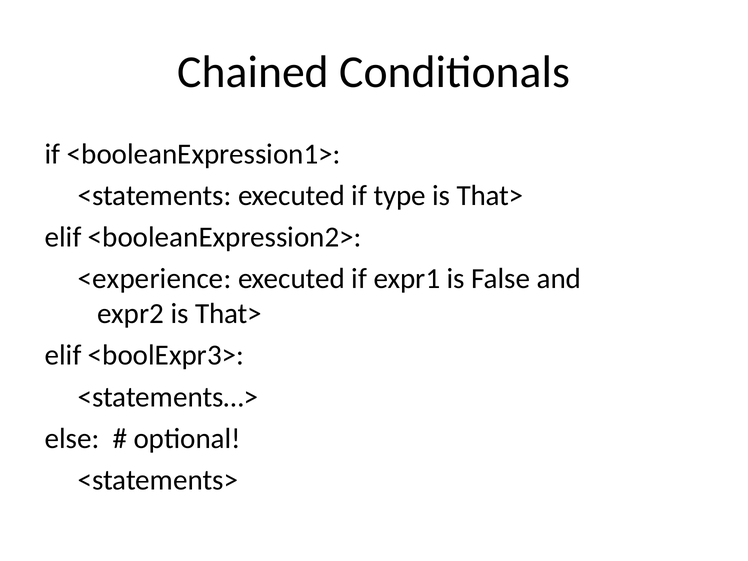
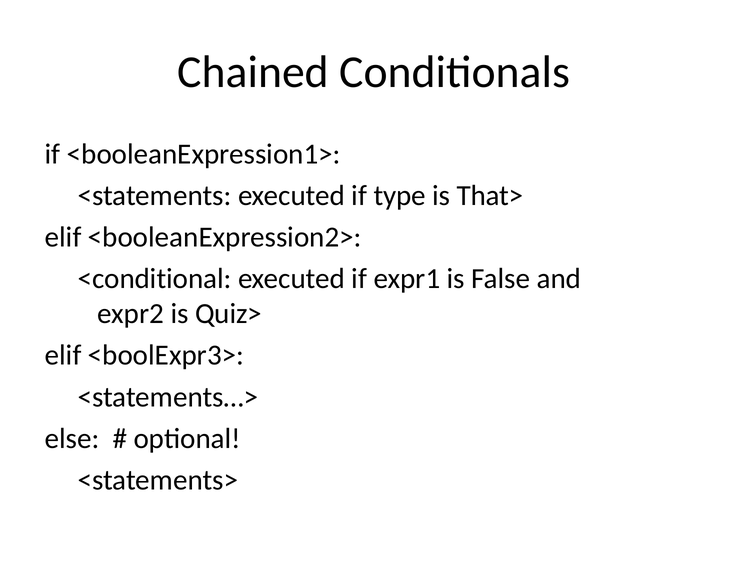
<experience: <experience -> <conditional (155, 279)
expr2 is That>: That> -> Quiz> (228, 314)
